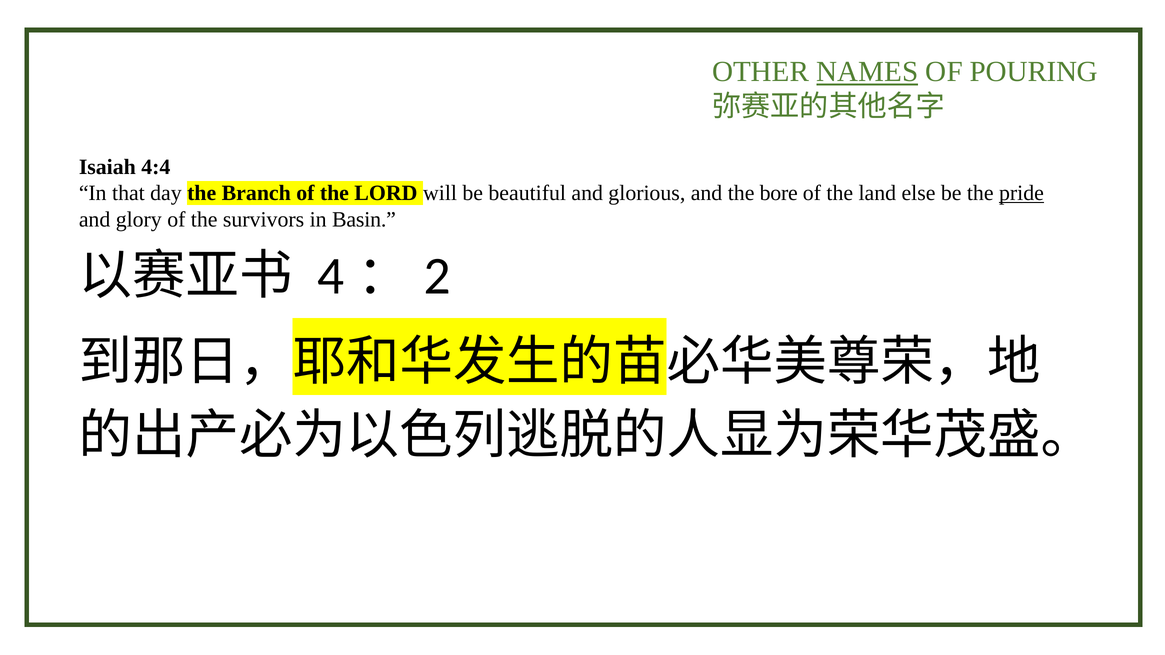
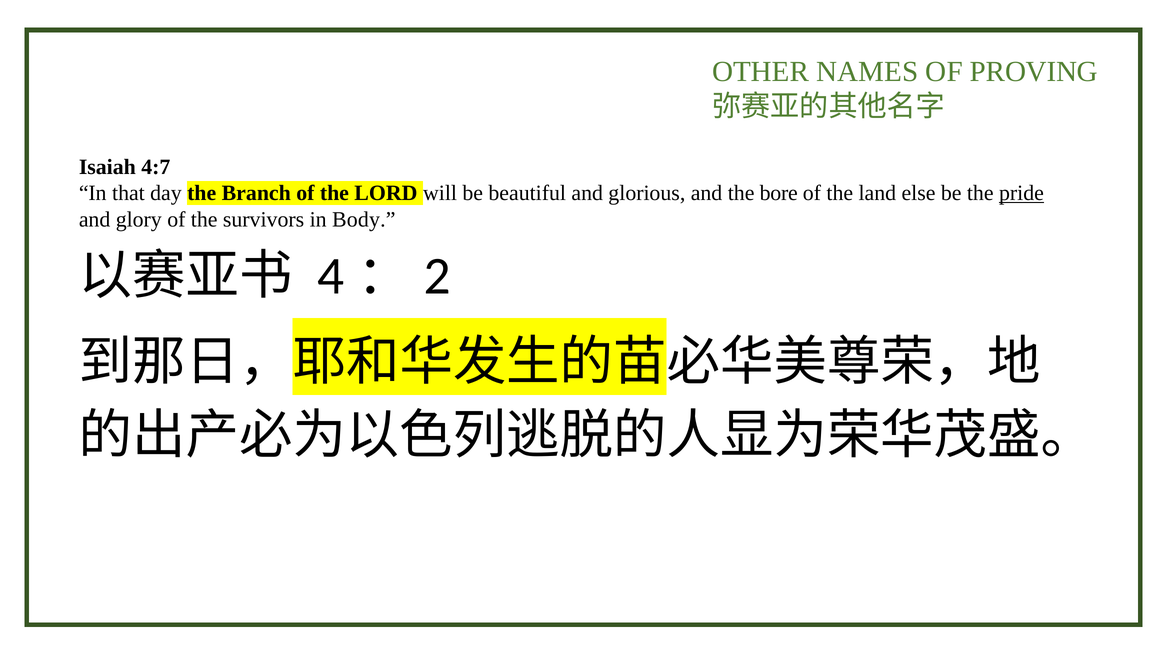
NAMES underline: present -> none (867, 72)
POURING: POURING -> PROVING (1034, 72)
4:4: 4:4 -> 4:7 (156, 167)
Basin: Basin -> Body (364, 219)
